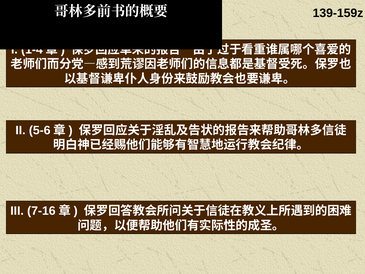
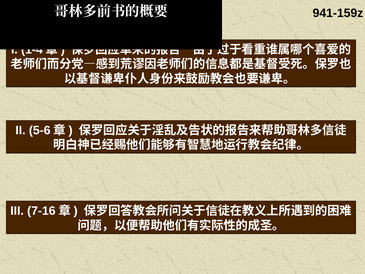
139-159z: 139-159z -> 941-159z (338, 13)
